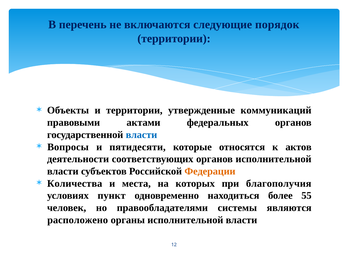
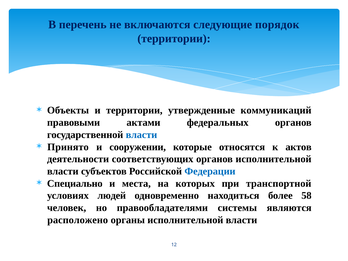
Вопросы: Вопросы -> Принято (68, 147)
пятидесяти: пятидесяти -> сооружении (138, 147)
Федерации colour: orange -> blue (210, 171)
Количества: Количества -> Специально (75, 183)
благополучия: благополучия -> транспортной (279, 183)
пункт: пункт -> людей (112, 196)
55: 55 -> 58 (306, 196)
